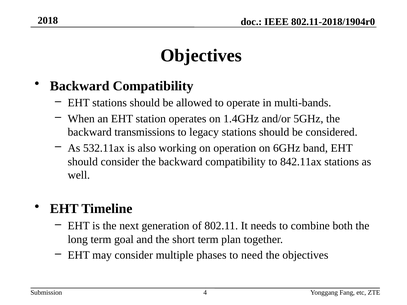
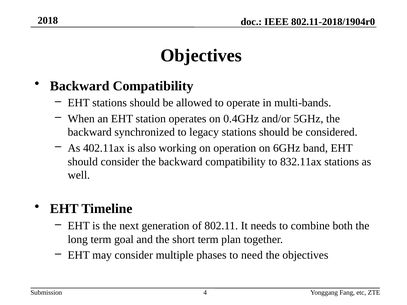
1.4GHz: 1.4GHz -> 0.4GHz (241, 119)
transmissions: transmissions -> synchronized (145, 132)
532.11ax: 532.11ax -> 402.11ax (104, 148)
842.11ax: 842.11ax -> 832.11ax (301, 162)
